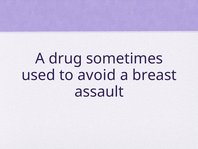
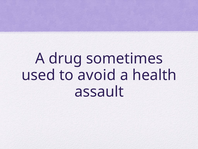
breast: breast -> health (154, 75)
